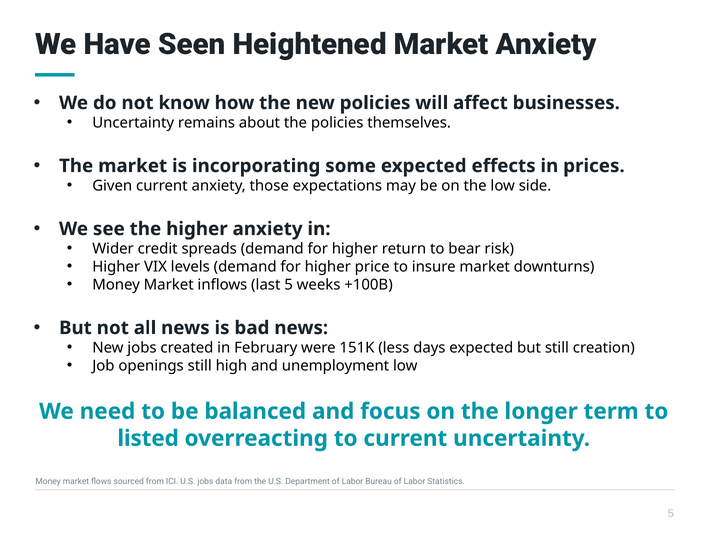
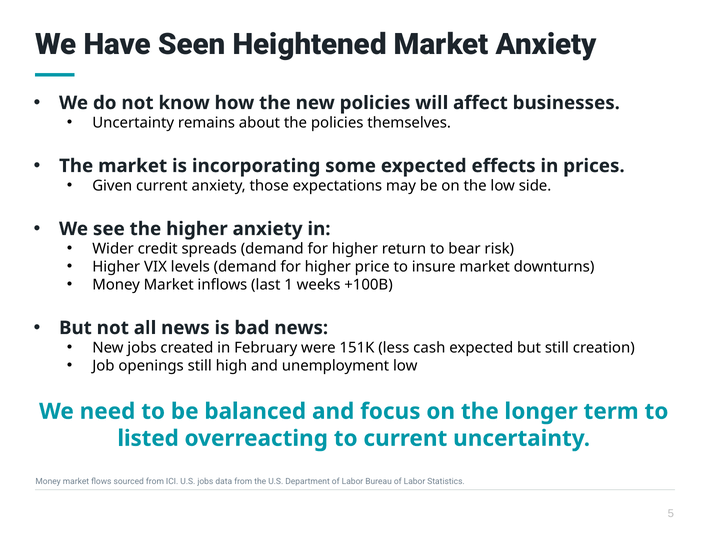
last 5: 5 -> 1 (289, 285)
days: days -> cash (429, 348)
